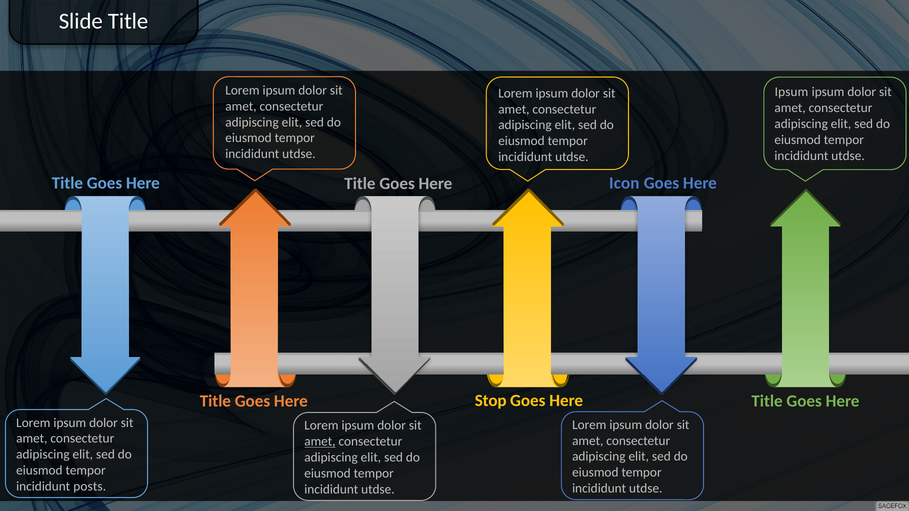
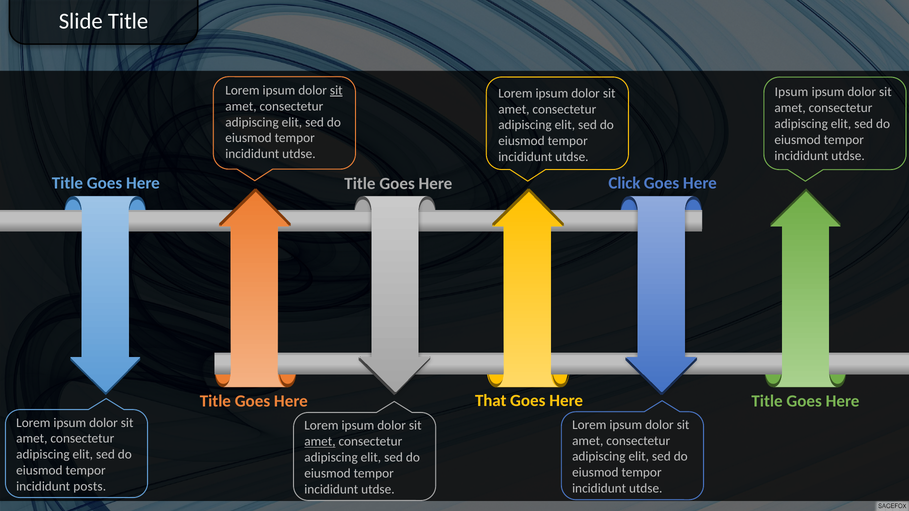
sit underline: none -> present (336, 90)
Icon: Icon -> Click (624, 183)
Stop: Stop -> That (491, 401)
